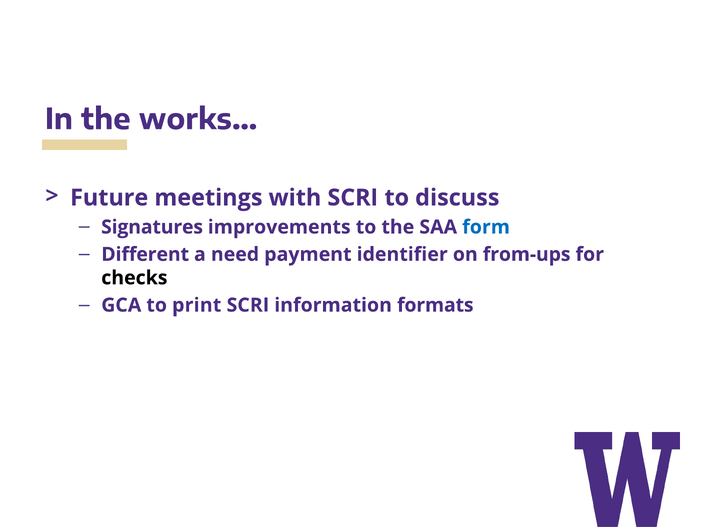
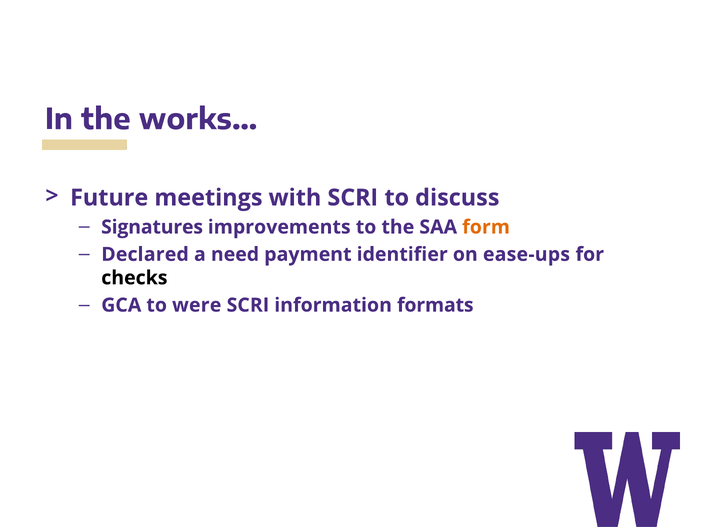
form colour: blue -> orange (486, 227)
Different: Different -> Declared (145, 254)
from-ups: from-ups -> ease-ups (526, 254)
print: print -> were (197, 305)
